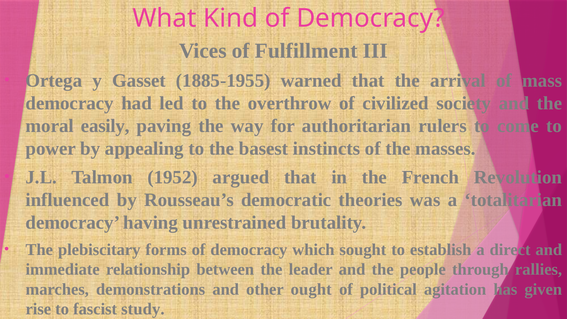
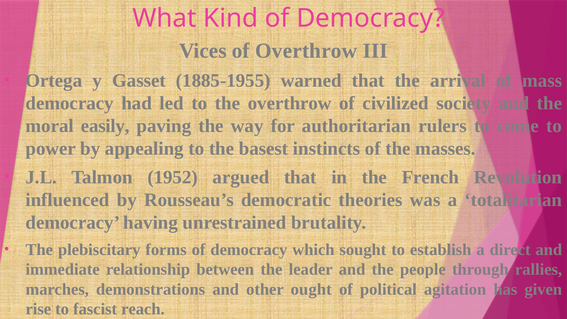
of Fulfillment: Fulfillment -> Overthrow (306, 51)
study: study -> reach (143, 309)
